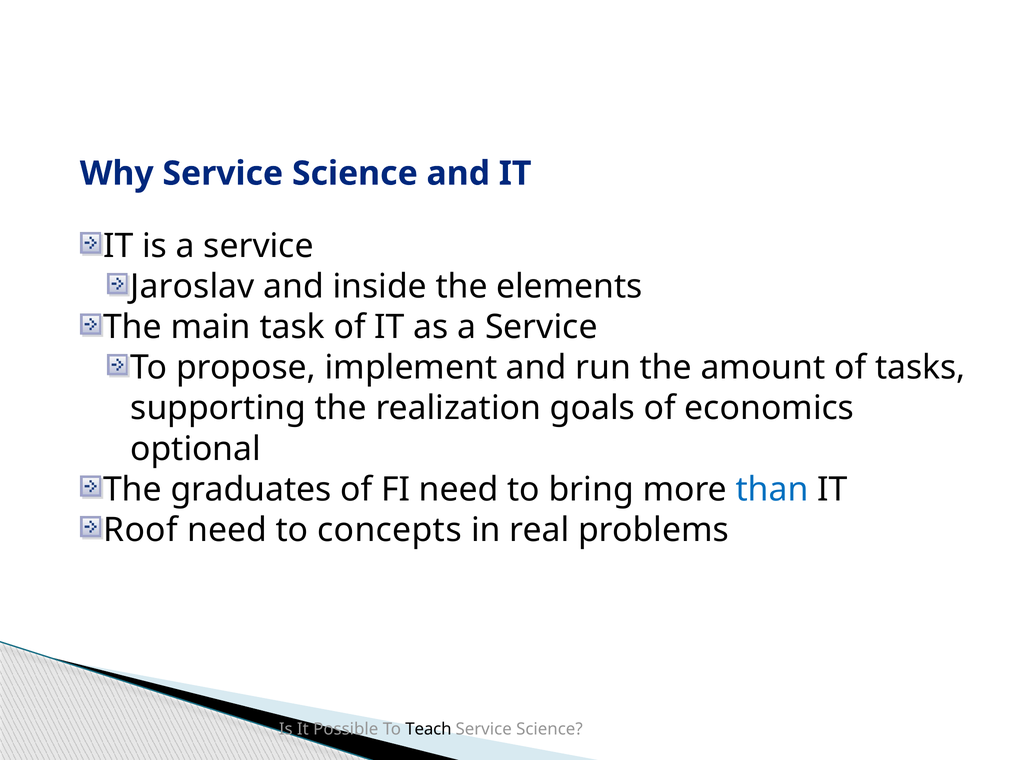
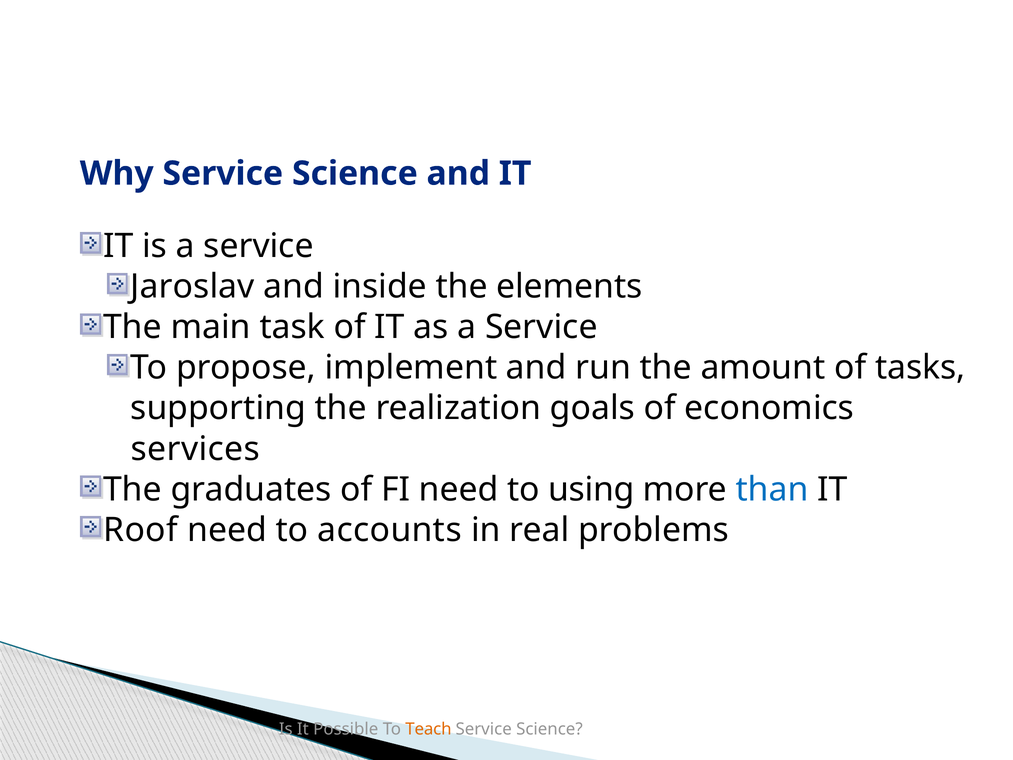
optional: optional -> services (195, 449)
bring: bring -> using (591, 489)
concepts: concepts -> accounts (390, 530)
Teach colour: black -> orange (428, 729)
